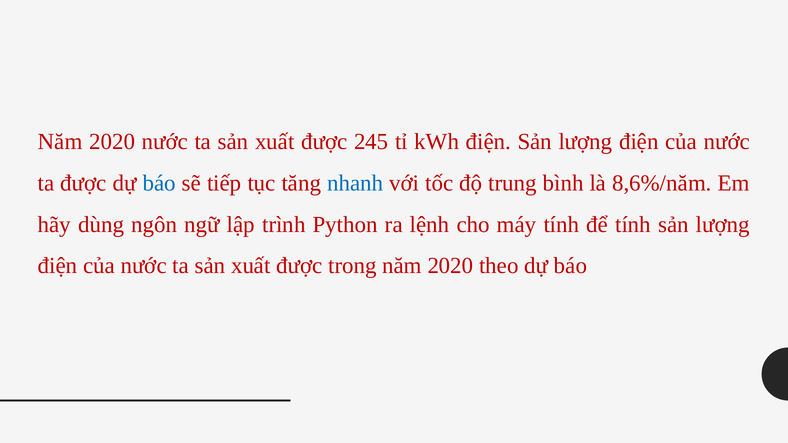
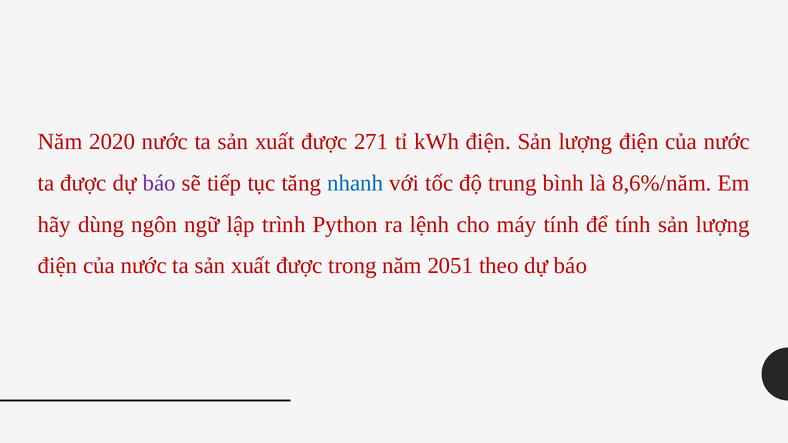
245: 245 -> 271 (371, 142)
báo colour: blue -> purple (159, 183)
trong năm 2020: 2020 -> 2051 (450, 266)
